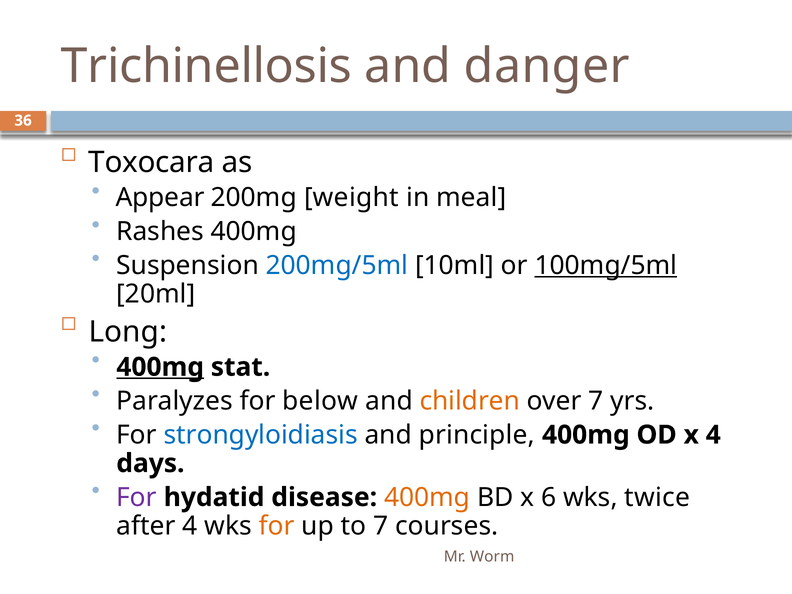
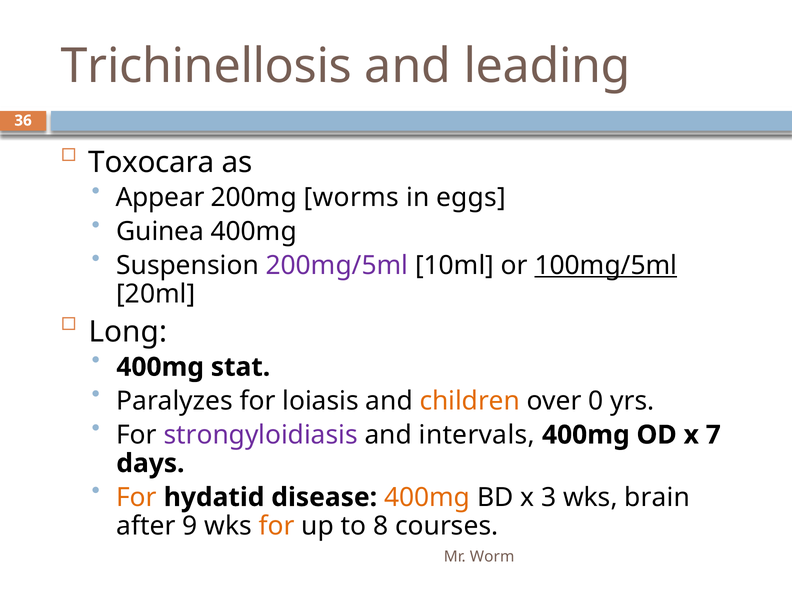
danger: danger -> leading (547, 66)
weight: weight -> worms (351, 198)
meal: meal -> eggs (471, 198)
Rashes: Rashes -> Guinea (160, 232)
200mg/5ml colour: blue -> purple (337, 266)
400mg underline: present -> none (160, 367)
below: below -> loiasis (320, 401)
over 7: 7 -> 0 (596, 401)
strongyloidiasis colour: blue -> purple (261, 435)
principle: principle -> intervals (477, 435)
x 4: 4 -> 7 (713, 435)
For colour: purple -> orange (137, 497)
6: 6 -> 3 (549, 497)
twice: twice -> brain (657, 497)
after 4: 4 -> 9 (190, 526)
to 7: 7 -> 8 (381, 526)
